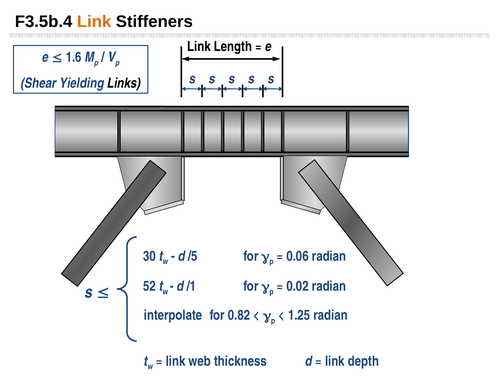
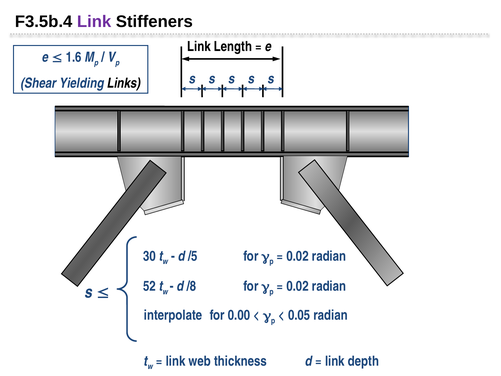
Link colour: orange -> purple (94, 22)
0.06: 0.06 -> 0.02 (298, 256)
/1: /1 -> /8 (192, 286)
0.82: 0.82 -> 0.00 (239, 315)
1.25: 1.25 -> 0.05 (299, 315)
